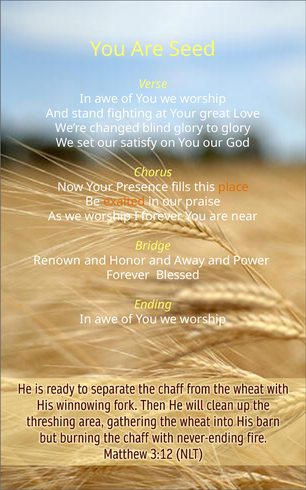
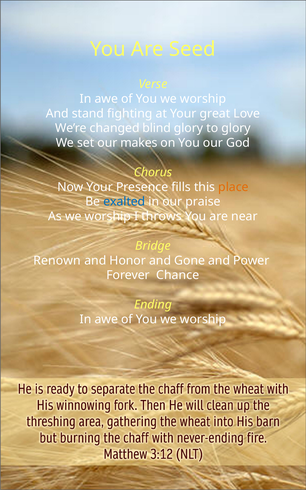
satisfy: satisfy -> makes (139, 143)
exalted colour: orange -> blue (124, 201)
I forever: forever -> throws (162, 216)
Away: Away -> Gone (190, 260)
Blessed: Blessed -> Chance (178, 275)
